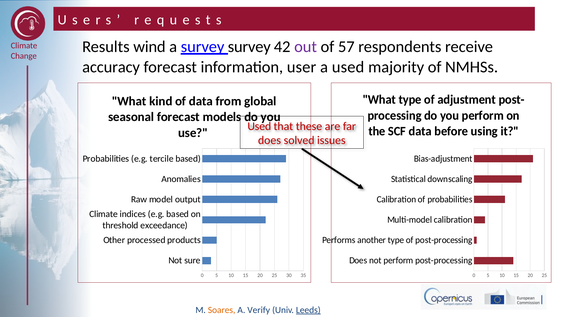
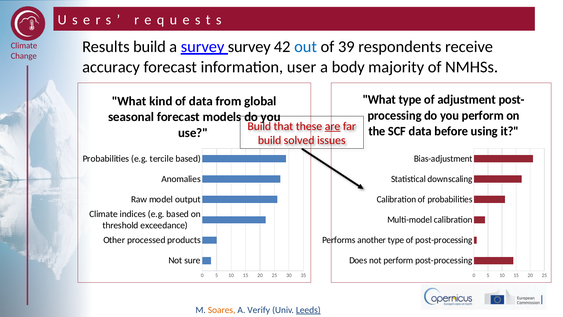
Results wind: wind -> build (149, 47)
out colour: purple -> blue (306, 47)
57: 57 -> 39 (346, 47)
a used: used -> body (348, 67)
Used: Used -> Build (259, 126)
are underline: none -> present (333, 126)
does: does -> build (270, 140)
